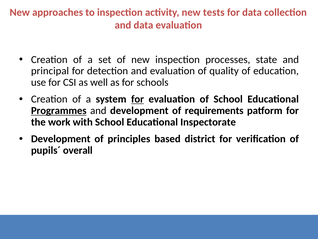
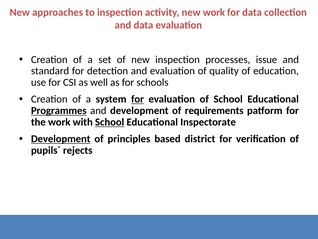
new tests: tests -> work (214, 12)
state: state -> issue (266, 59)
principal: principal -> standard (50, 71)
School underline: none -> present (110, 122)
Development underline: none -> present (61, 139)
overall: overall -> rejects (78, 150)
